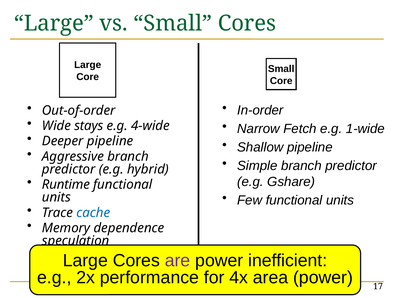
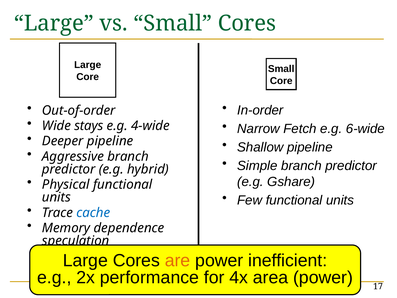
1-wide: 1-wide -> 6-wide (365, 129)
Runtime: Runtime -> Physical (66, 184)
are colour: purple -> orange (178, 260)
